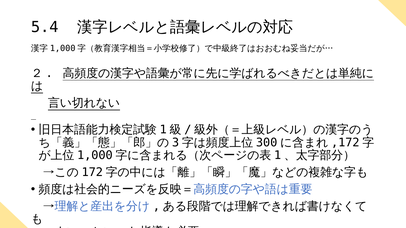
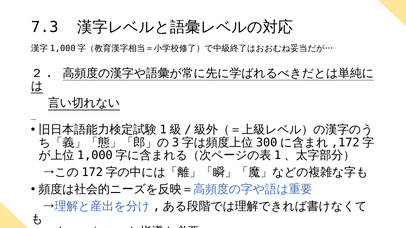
5.4: 5.4 -> 7.3 (45, 27)
